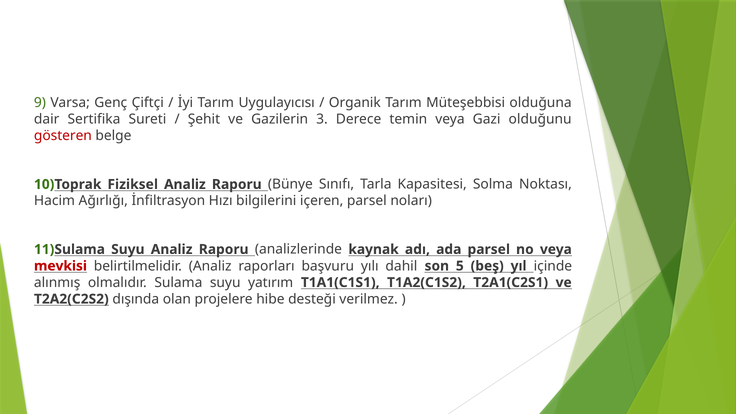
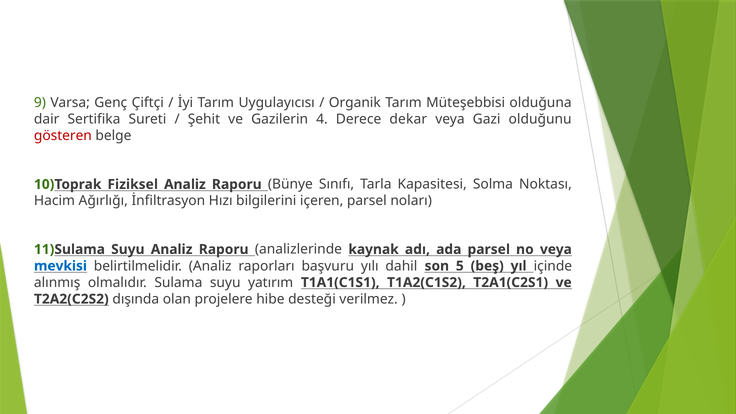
3: 3 -> 4 (322, 119)
temin: temin -> dekar (408, 119)
mevkisi colour: red -> blue (60, 266)
